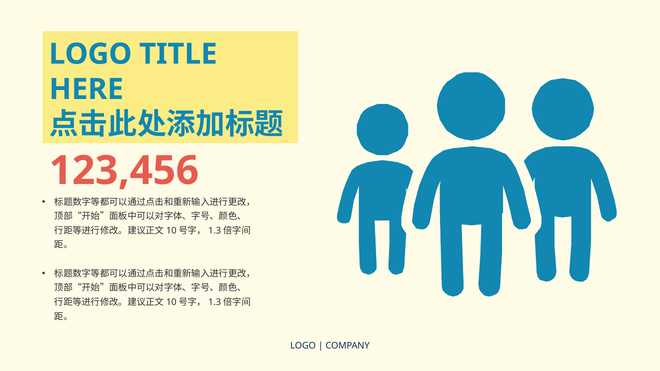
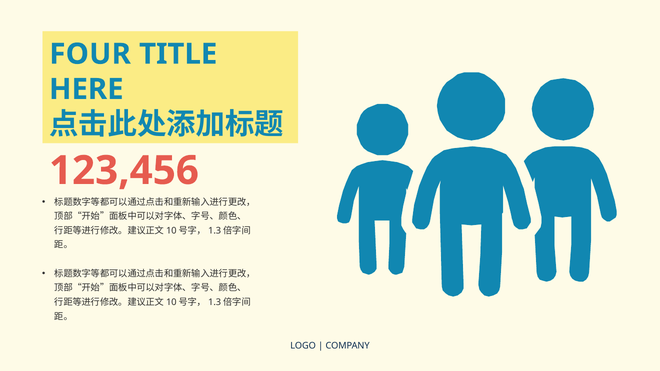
LOGO: LOGO -> FOUR (90, 54)
